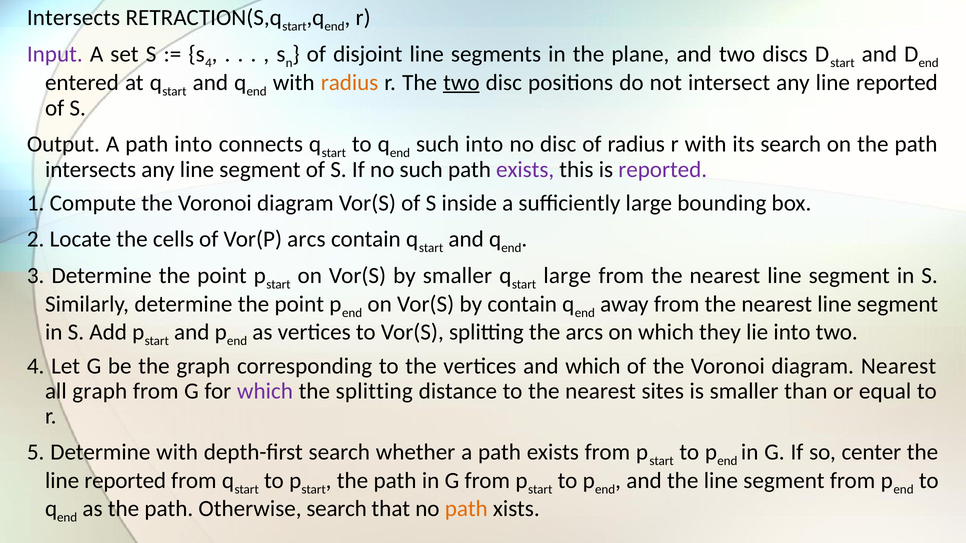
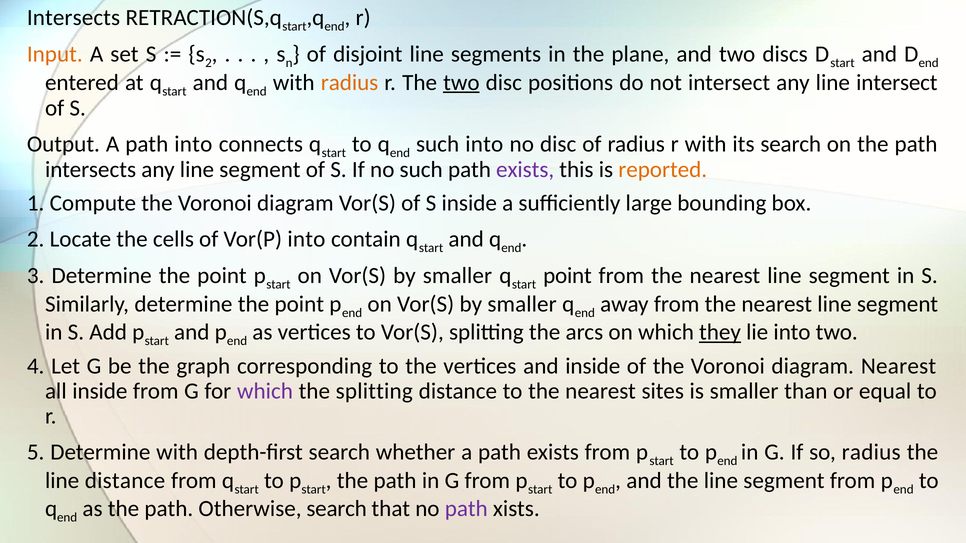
Input colour: purple -> orange (55, 54)
s 4: 4 -> 2 (208, 63)
any line reported: reported -> intersect (897, 82)
reported colour: purple -> orange (663, 170)
Vor(P arcs: arcs -> into (306, 239)
large: large -> point (567, 276)
contain: contain -> smaller (522, 304)
they underline: none -> present (720, 332)
and which: which -> inside (593, 366)
all graph: graph -> inside (100, 391)
so center: center -> radius (871, 452)
reported: reported -> distance (125, 481)
path colour: orange -> purple (466, 509)
